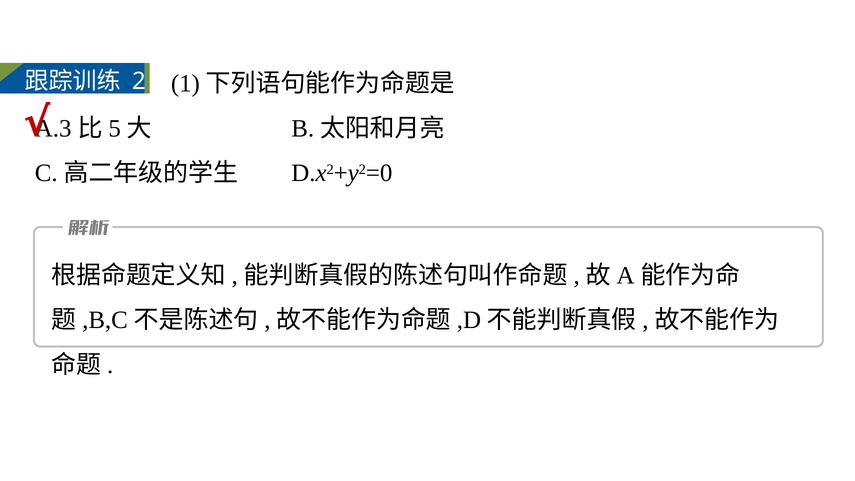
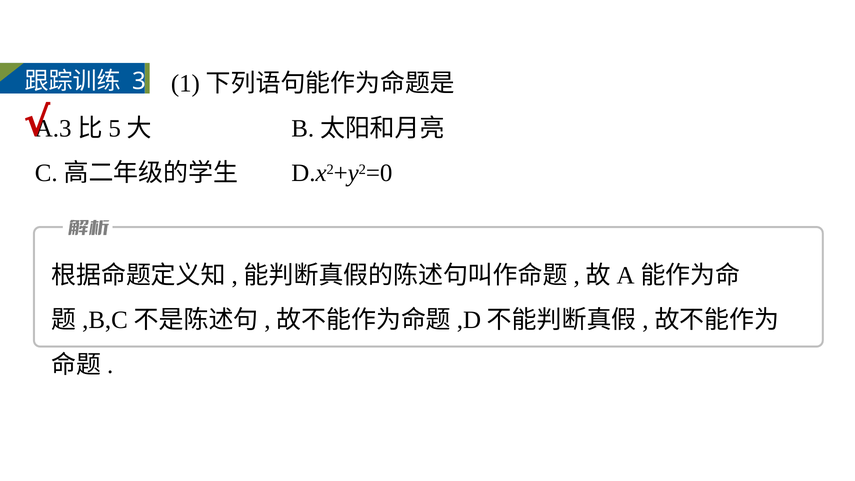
2: 2 -> 3 (139, 81)
